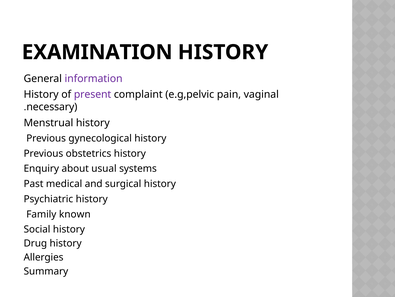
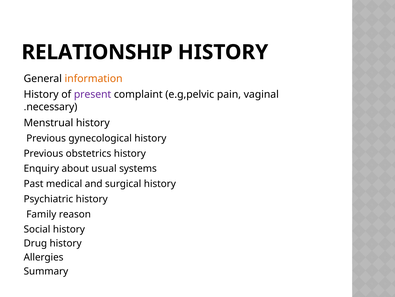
EXAMINATION: EXAMINATION -> RELATIONSHIP (97, 52)
information colour: purple -> orange (94, 78)
known: known -> reason (75, 214)
